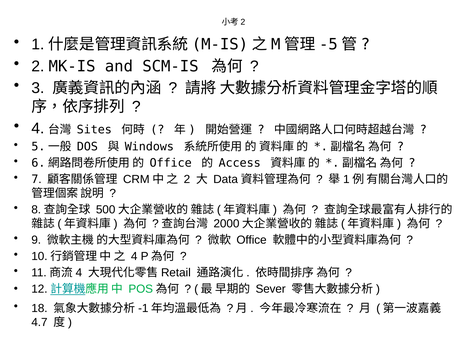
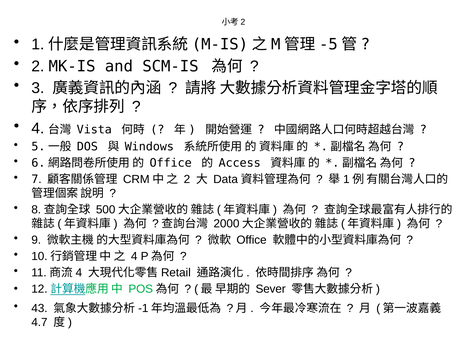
Sites: Sites -> Vista (94, 130)
18: 18 -> 43 (39, 309)
